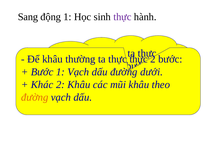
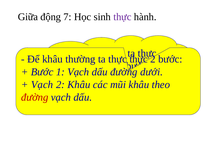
Sang: Sang -> Giữa (28, 17)
động 1: 1 -> 7 (67, 17)
Khác: Khác -> Vạch (42, 84)
đường colour: orange -> red (35, 97)
